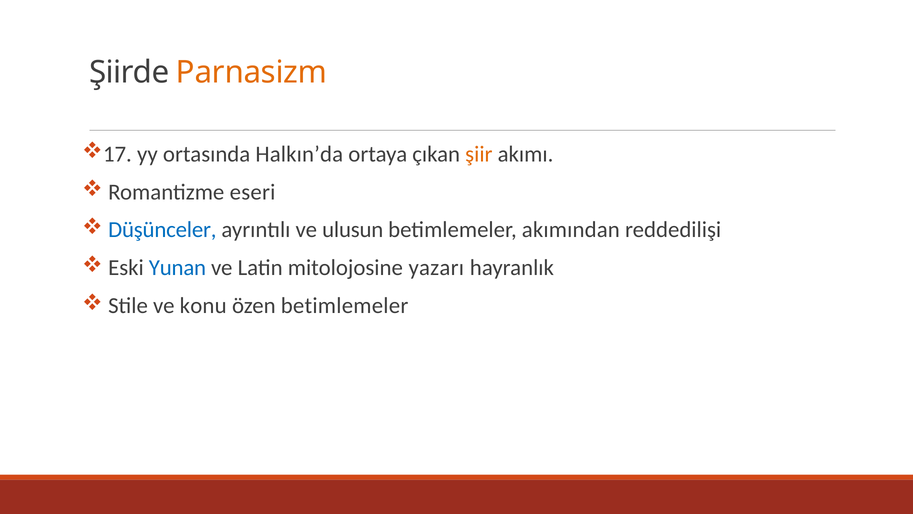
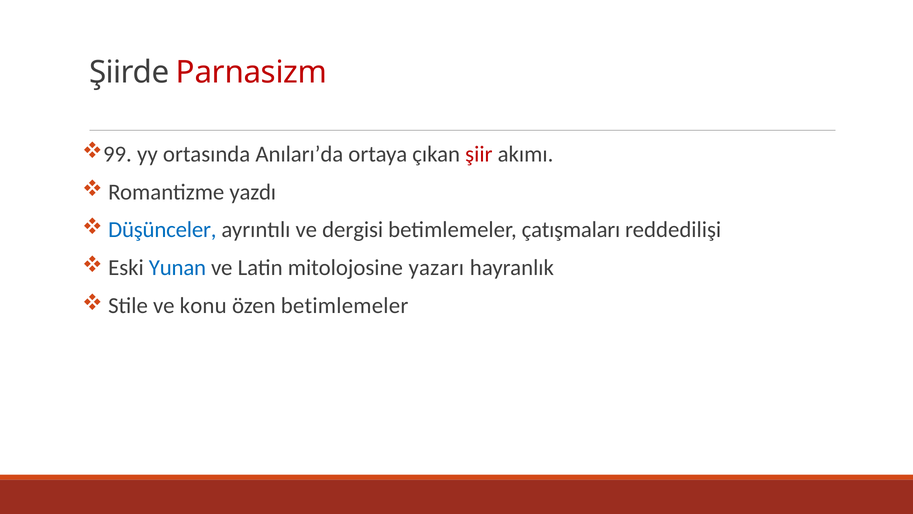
Parnasizm colour: orange -> red (252, 72)
17: 17 -> 99 (117, 154)
Halkın’da: Halkın’da -> Anıları’da (299, 154)
şiir colour: orange -> red (479, 154)
eseri: eseri -> yazdı (253, 192)
ulusun: ulusun -> dergisi (353, 230)
akımından: akımından -> çatışmaları (571, 230)
